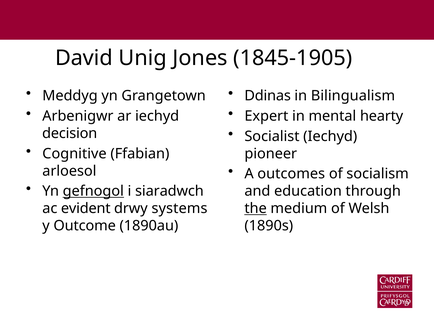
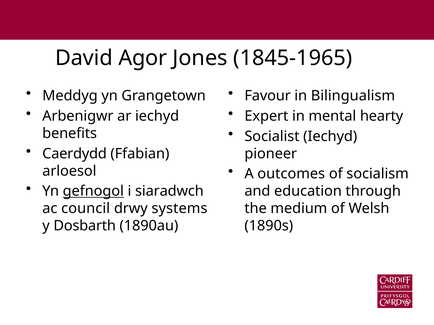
Unig: Unig -> Agor (143, 58)
1845-1905: 1845-1905 -> 1845-1965 (293, 58)
Ddinas: Ddinas -> Favour (268, 96)
decision: decision -> benefits (70, 134)
Cognitive: Cognitive -> Caerdydd (75, 154)
evident: evident -> council (86, 209)
the underline: present -> none (256, 209)
Outcome: Outcome -> Dosbarth (85, 226)
